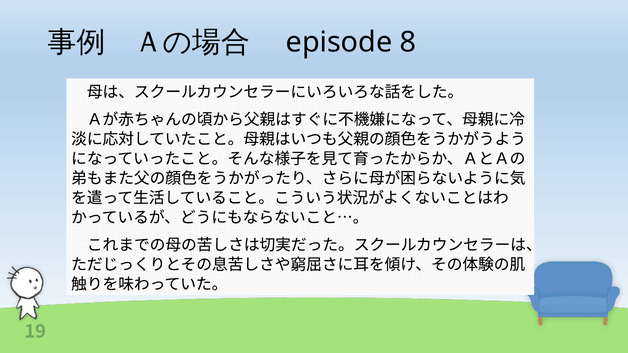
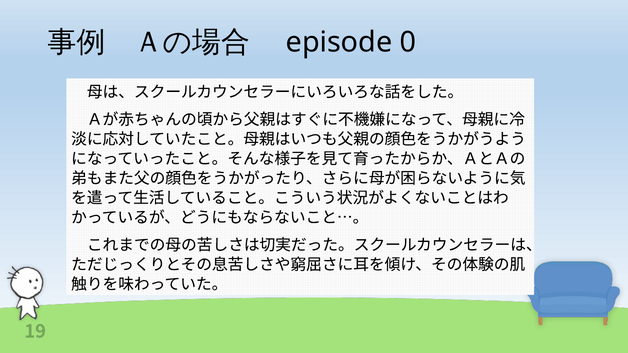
8: 8 -> 0 (408, 42)
